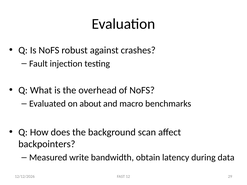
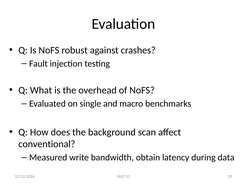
about: about -> single (90, 104)
backpointers: backpointers -> conventional (47, 144)
